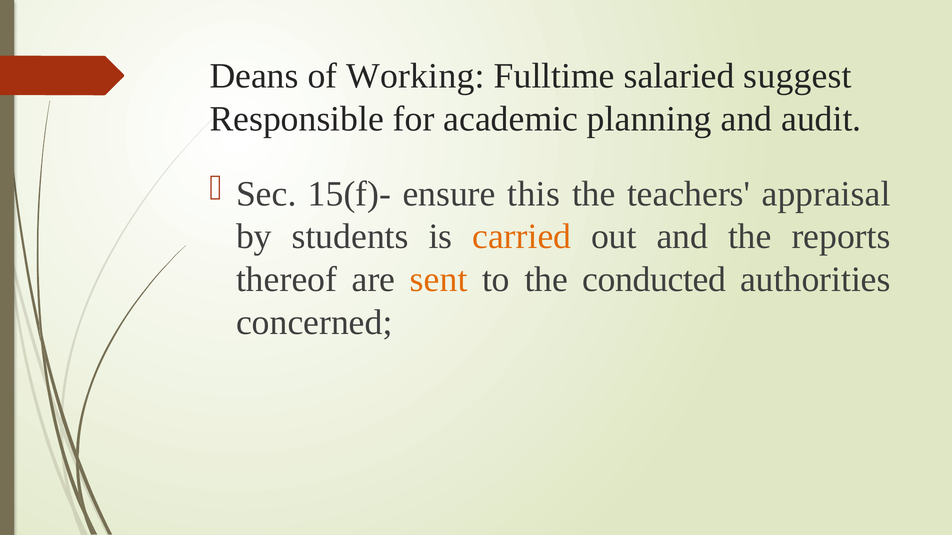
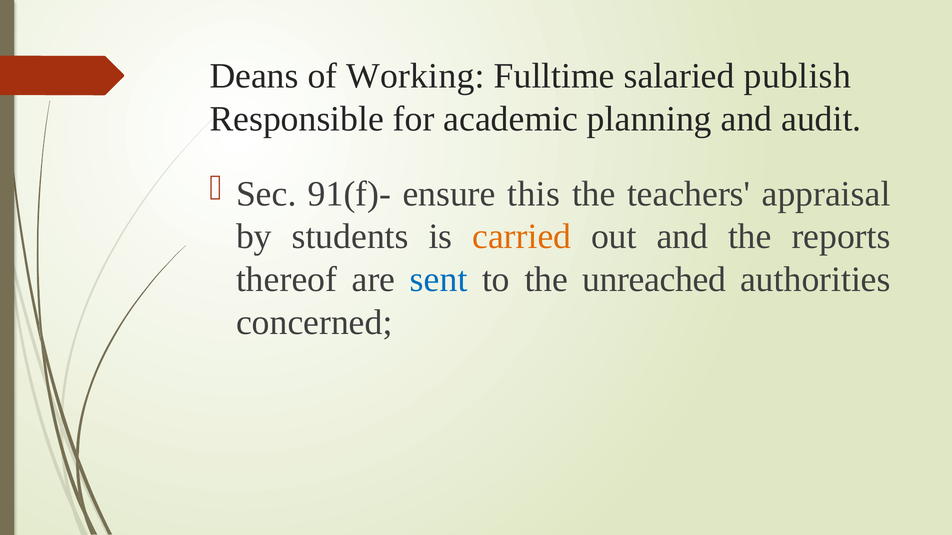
suggest: suggest -> publish (797, 76)
15(f)-: 15(f)- -> 91(f)- (350, 194)
sent colour: orange -> blue (439, 280)
conducted: conducted -> unreached (654, 280)
